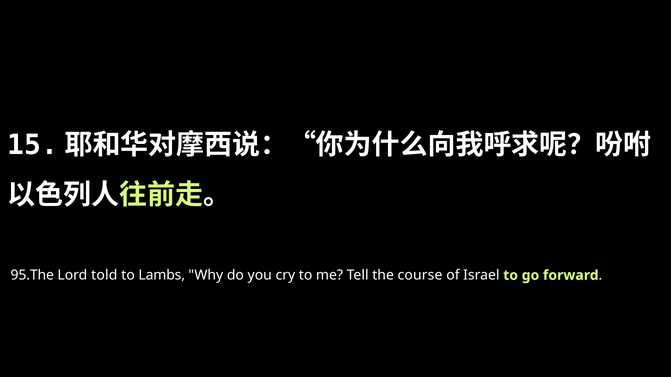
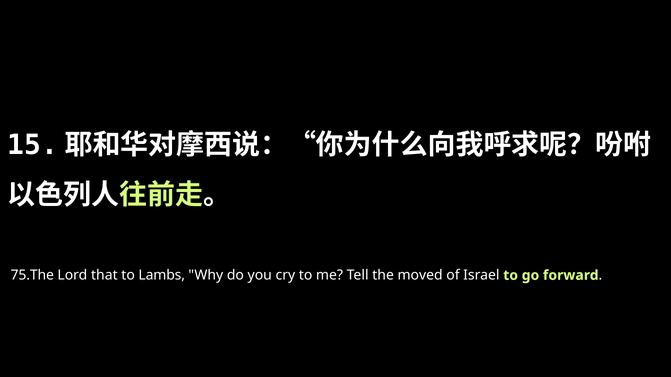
95.The: 95.The -> 75.The (32, 276)
told: told -> that (104, 276)
course: course -> moved (420, 276)
